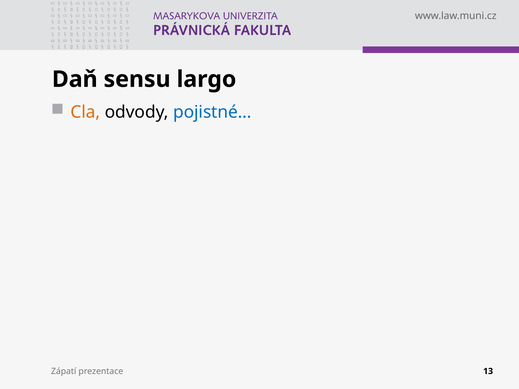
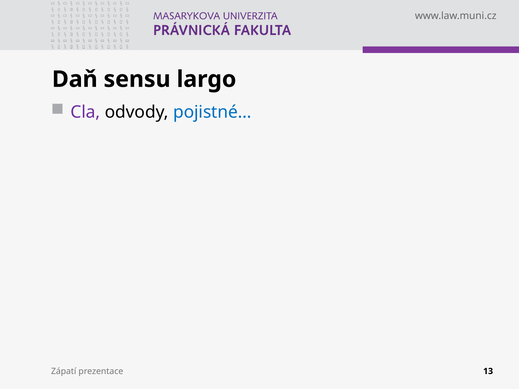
Cla colour: orange -> purple (85, 112)
